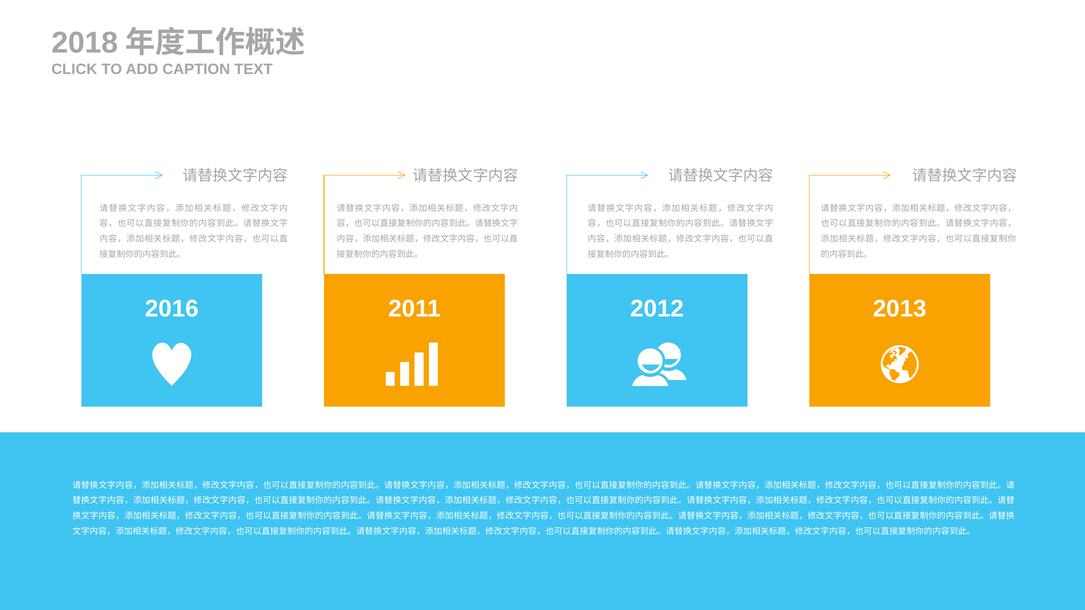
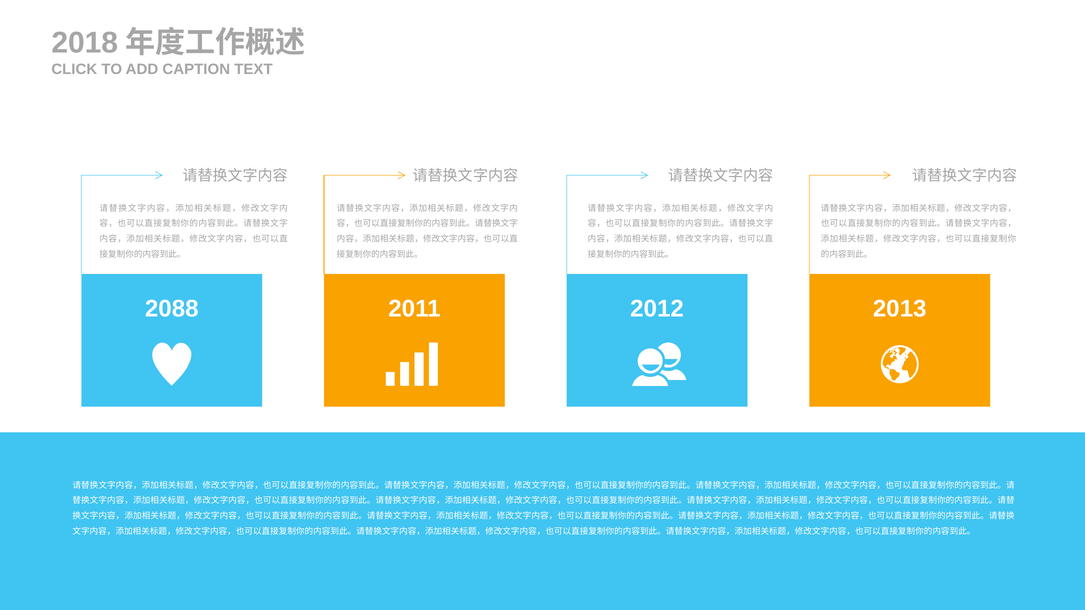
2016: 2016 -> 2088 (172, 309)
